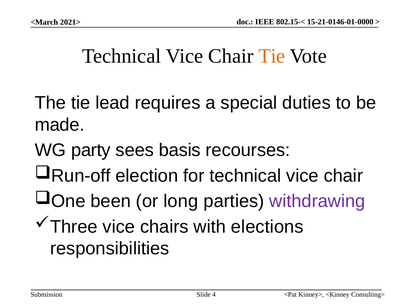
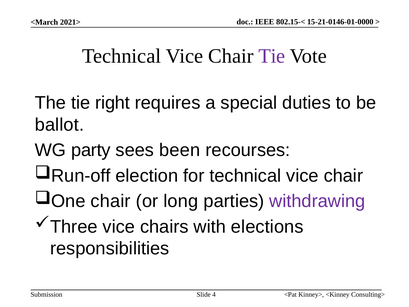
Tie colour: orange -> purple (272, 56)
lead: lead -> right (113, 103)
made: made -> ballot (59, 125)
basis: basis -> been (180, 150)
been: been -> chair (111, 201)
